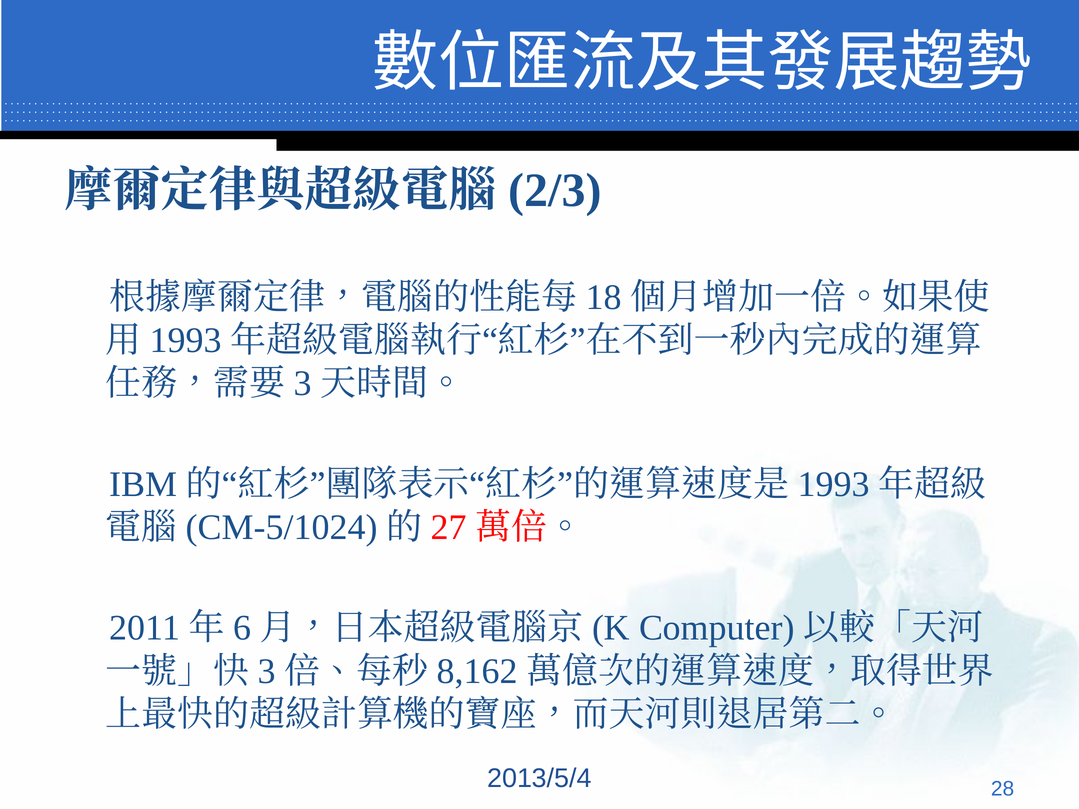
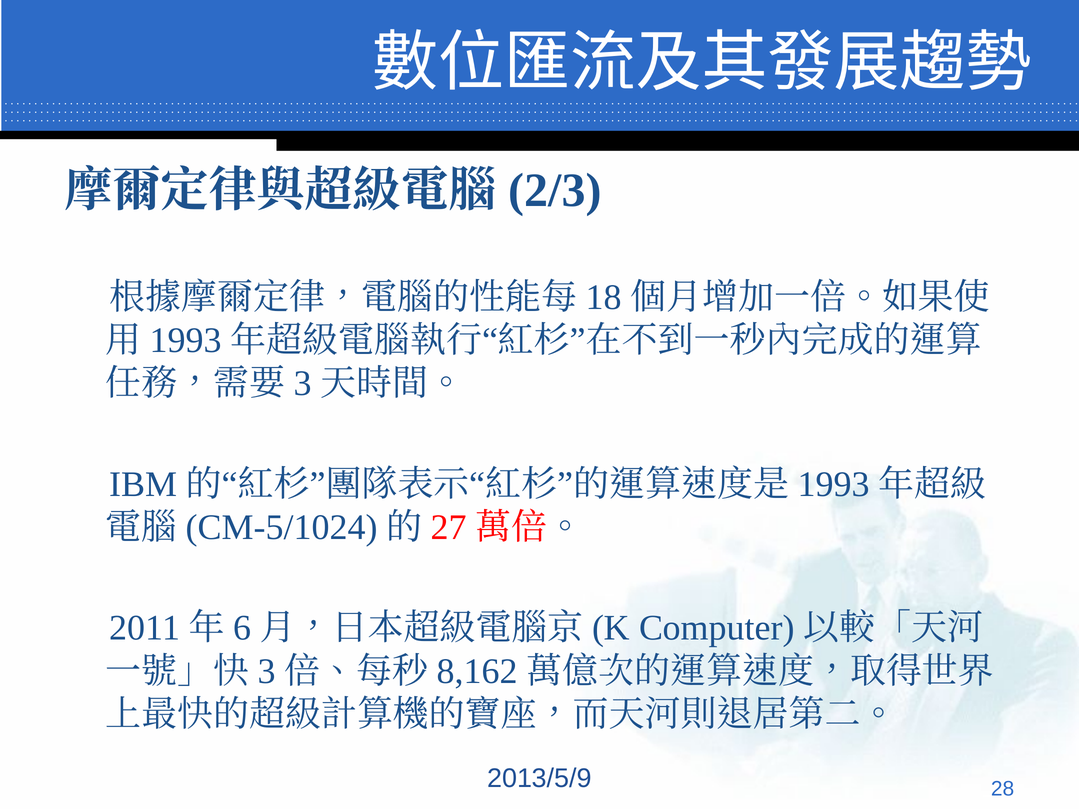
2013/5/4: 2013/5/4 -> 2013/5/9 (539, 779)
